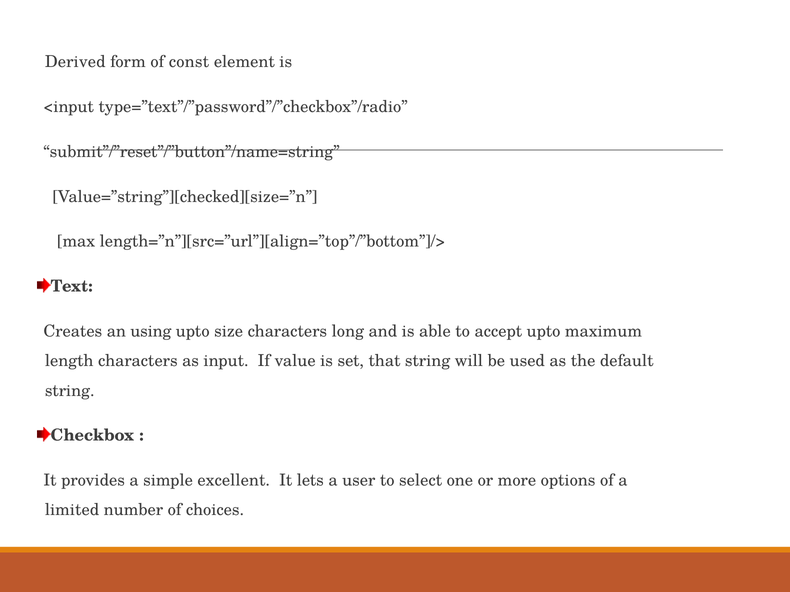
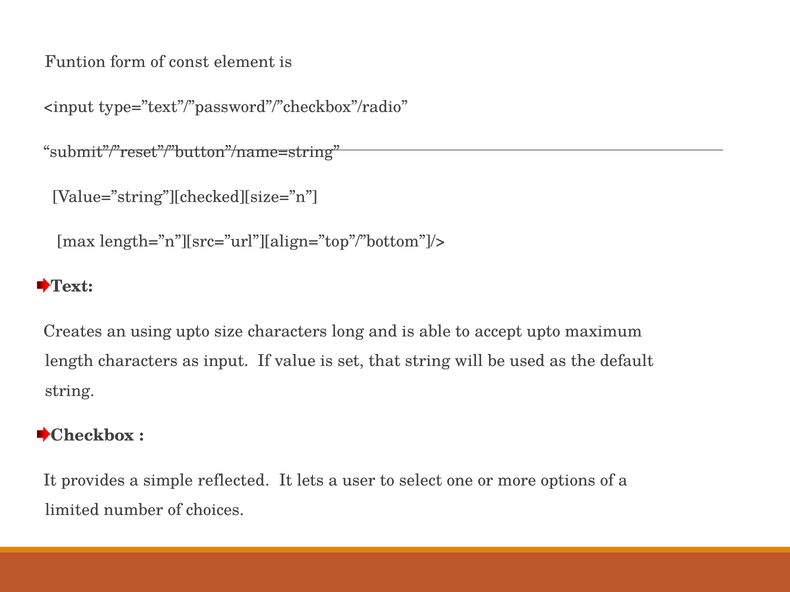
Derived: Derived -> Funtion (75, 62)
excellent: excellent -> reflected (234, 481)
